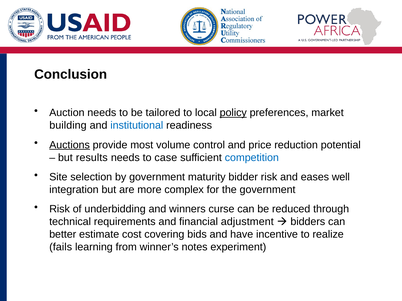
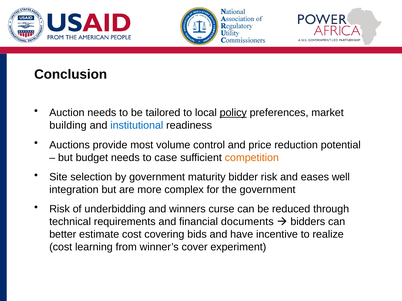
Auctions underline: present -> none (70, 145)
results: results -> budget (92, 158)
competition colour: blue -> orange (252, 158)
adjustment: adjustment -> documents (247, 222)
fails: fails -> cost (61, 248)
notes: notes -> cover (195, 248)
